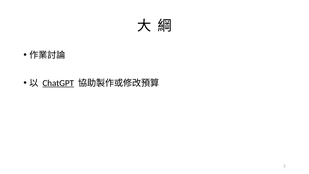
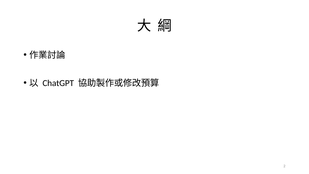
ChatGPT underline: present -> none (58, 83)
